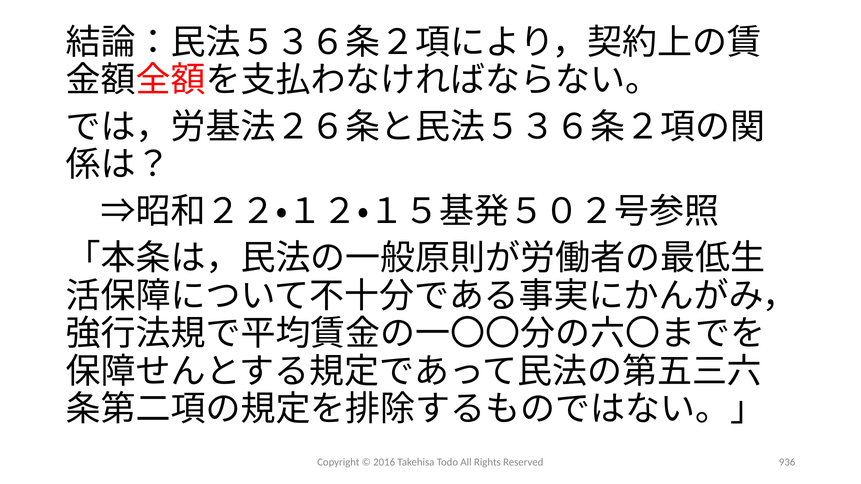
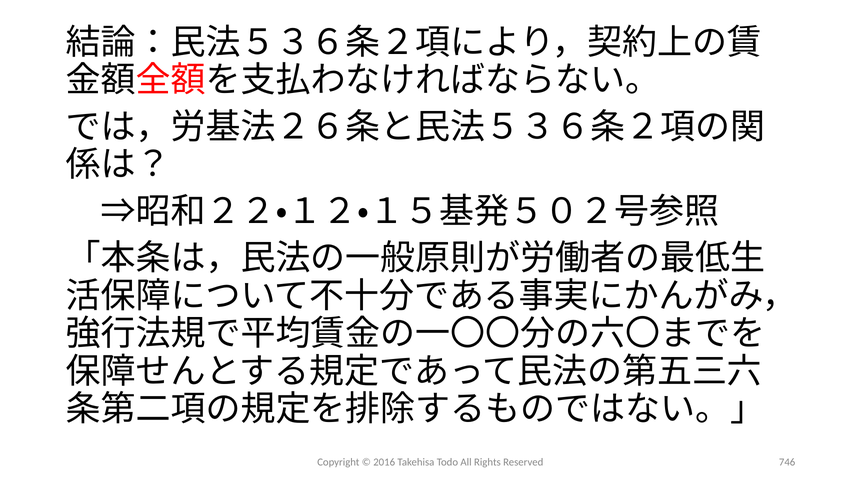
936: 936 -> 746 (787, 462)
